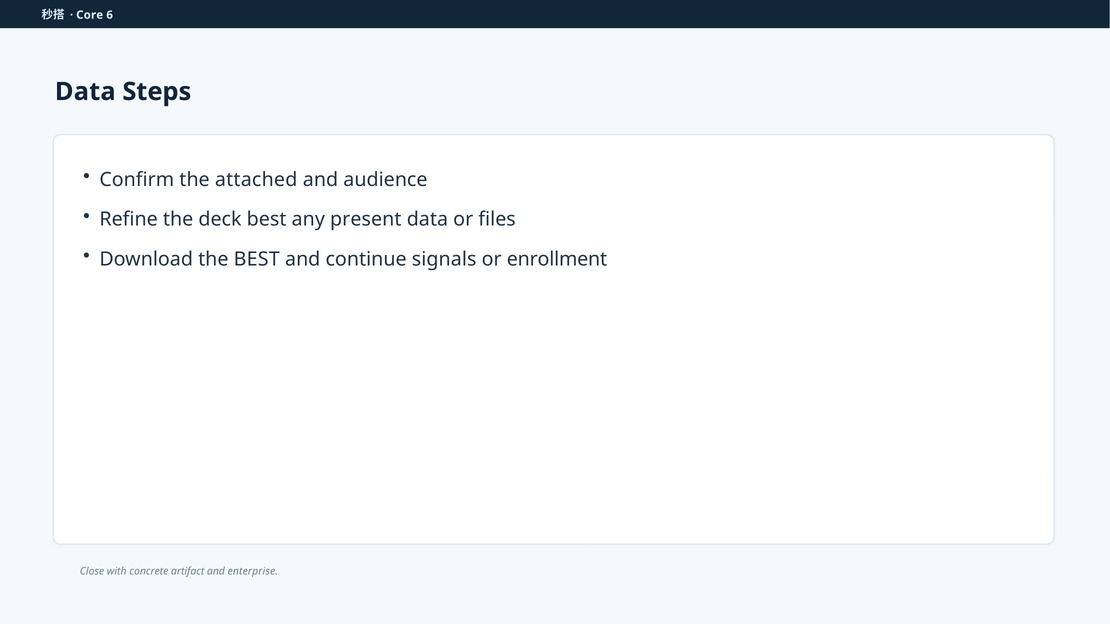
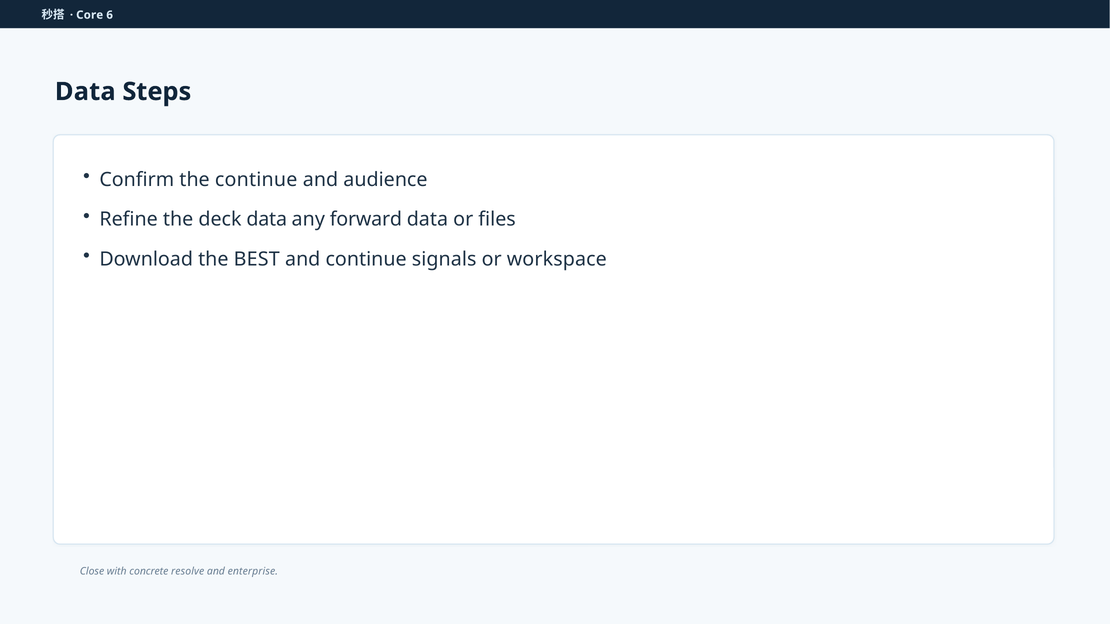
the attached: attached -> continue (256, 180)
deck best: best -> data (267, 219)
present: present -> forward (366, 219)
enrollment: enrollment -> workspace (557, 259)
artifact: artifact -> resolve (188, 572)
